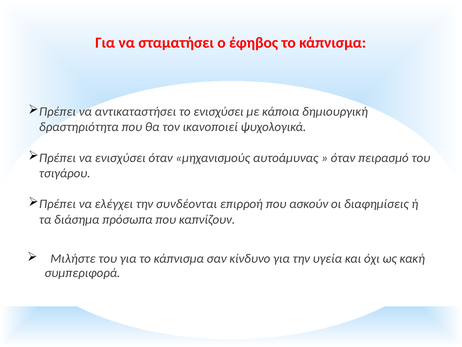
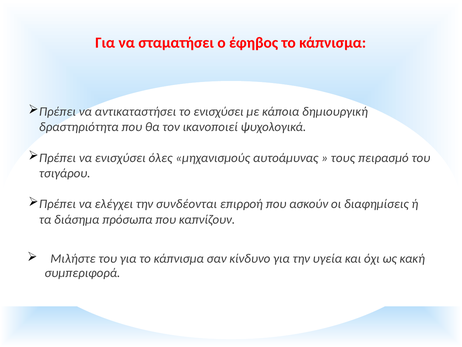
ενισχύσει όταν: όταν -> όλες (160, 158)
όταν: όταν -> τους (343, 158)
